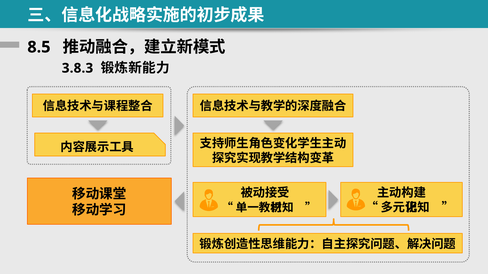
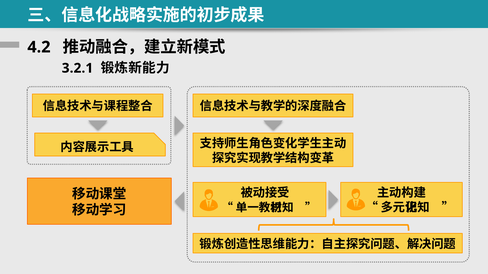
8.5: 8.5 -> 4.2 (39, 47)
3.8.3: 3.8.3 -> 3.2.1 (77, 68)
